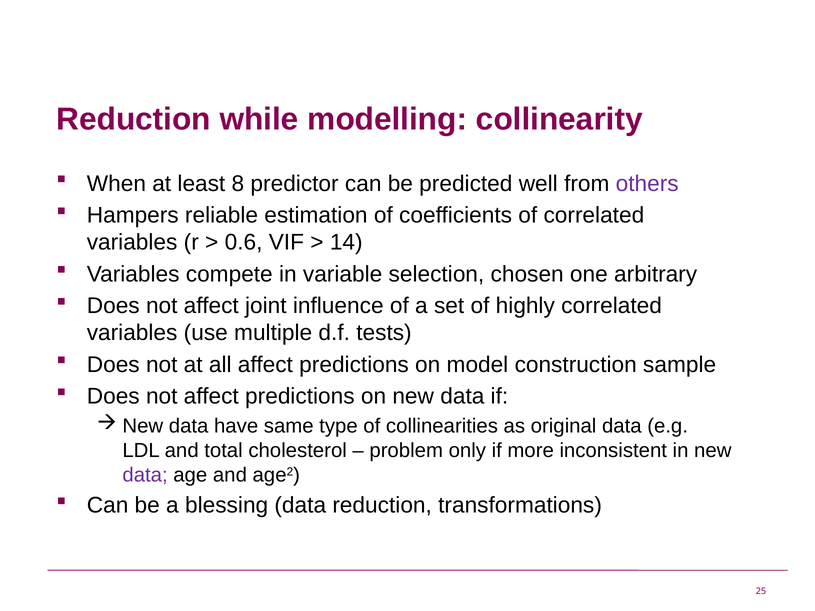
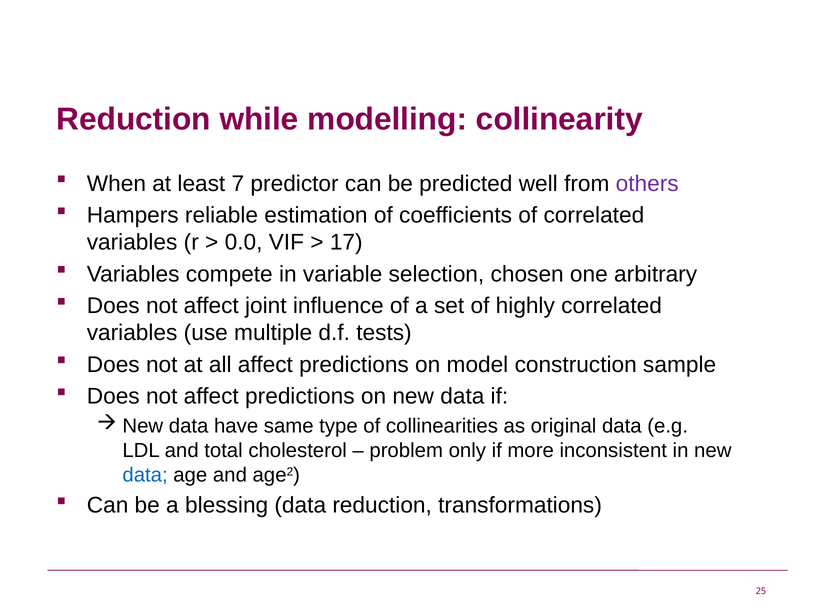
8: 8 -> 7 (238, 184)
0.6: 0.6 -> 0.0 (244, 243)
14: 14 -> 17 (346, 243)
data colour: purple -> blue (145, 475)
